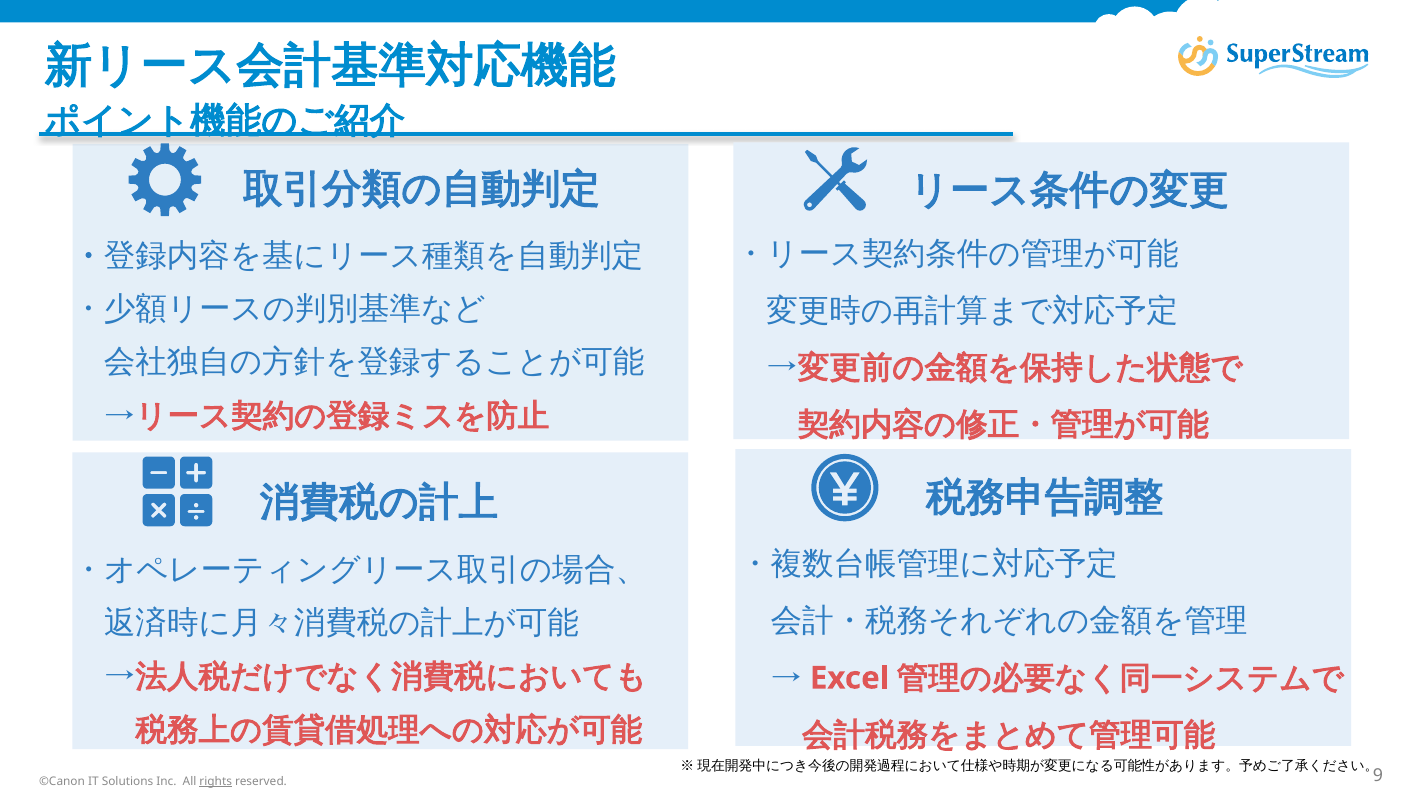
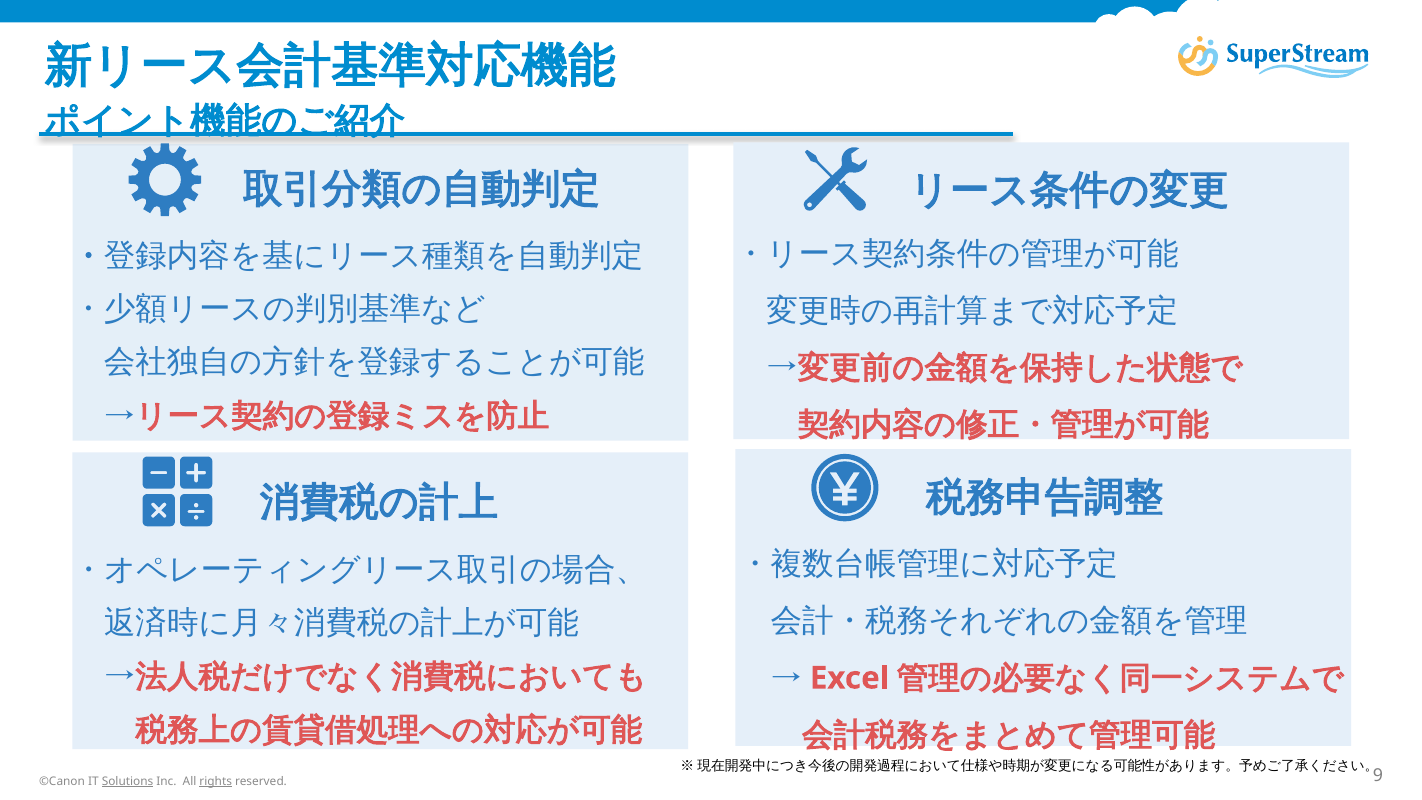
Solutions underline: none -> present (128, 782)
